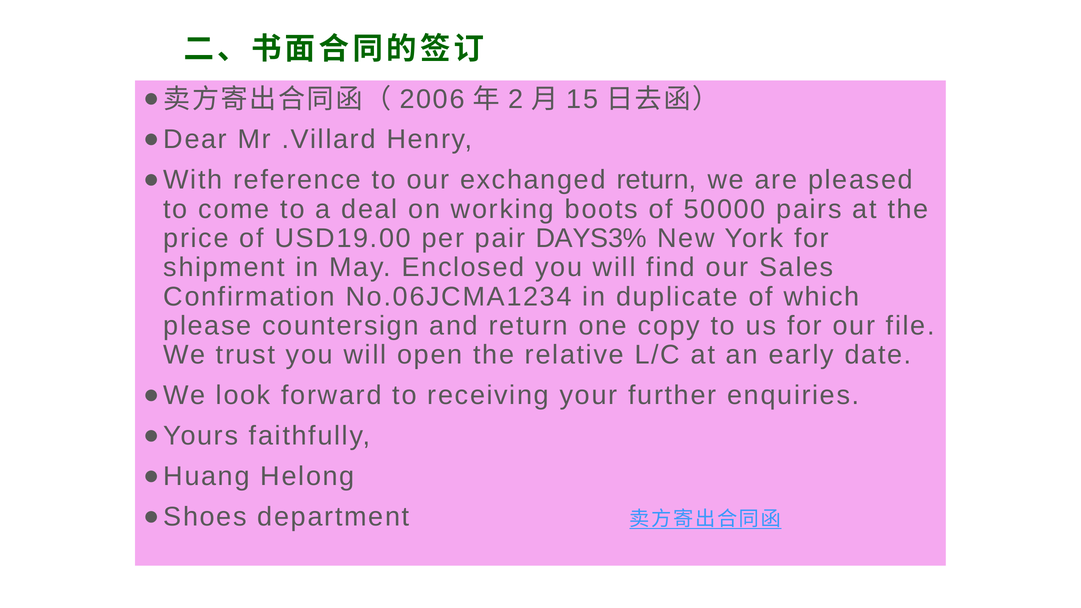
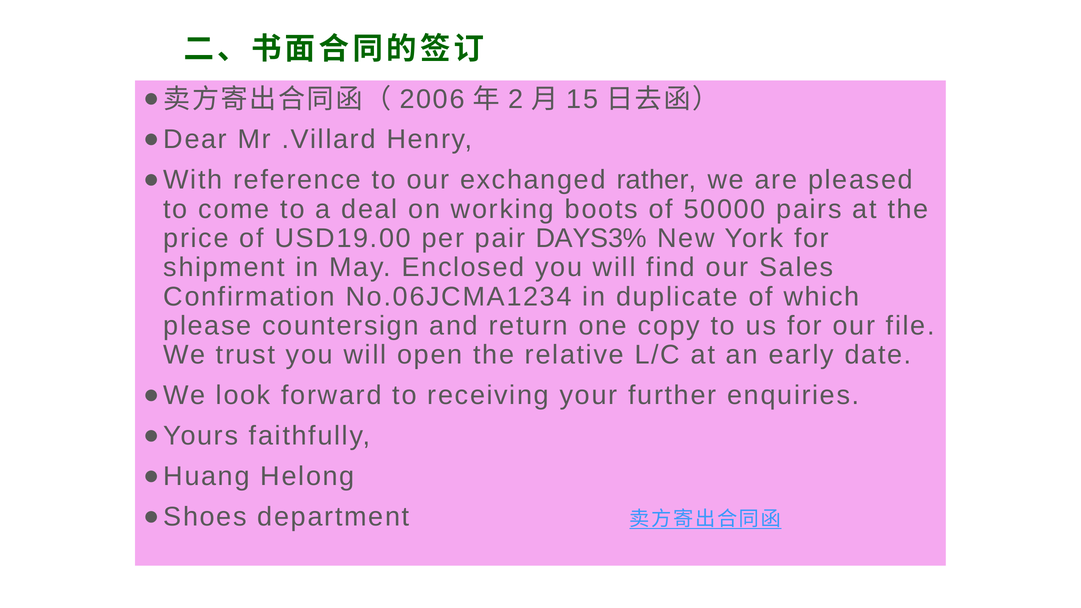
exchanged return: return -> rather (657, 180)
